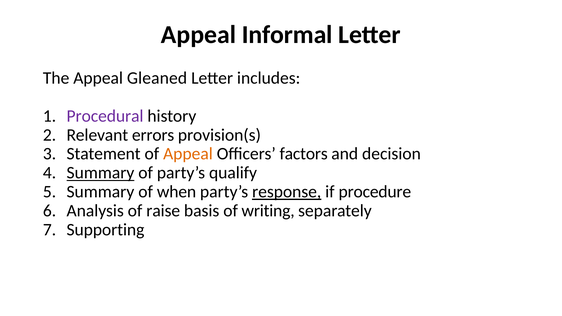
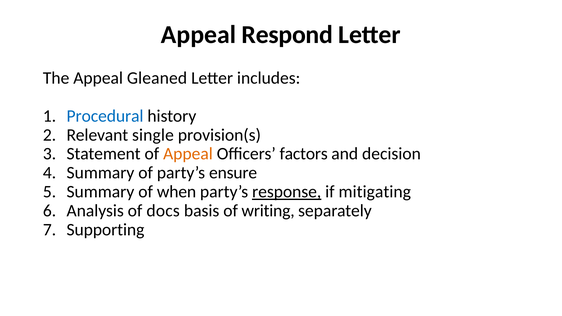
Informal: Informal -> Respond (287, 35)
Procedural colour: purple -> blue (105, 116)
errors: errors -> single (153, 135)
Summary underline: present -> none (100, 173)
qualify: qualify -> ensure (233, 173)
procedure: procedure -> mitigating (375, 192)
raise: raise -> docs (163, 211)
